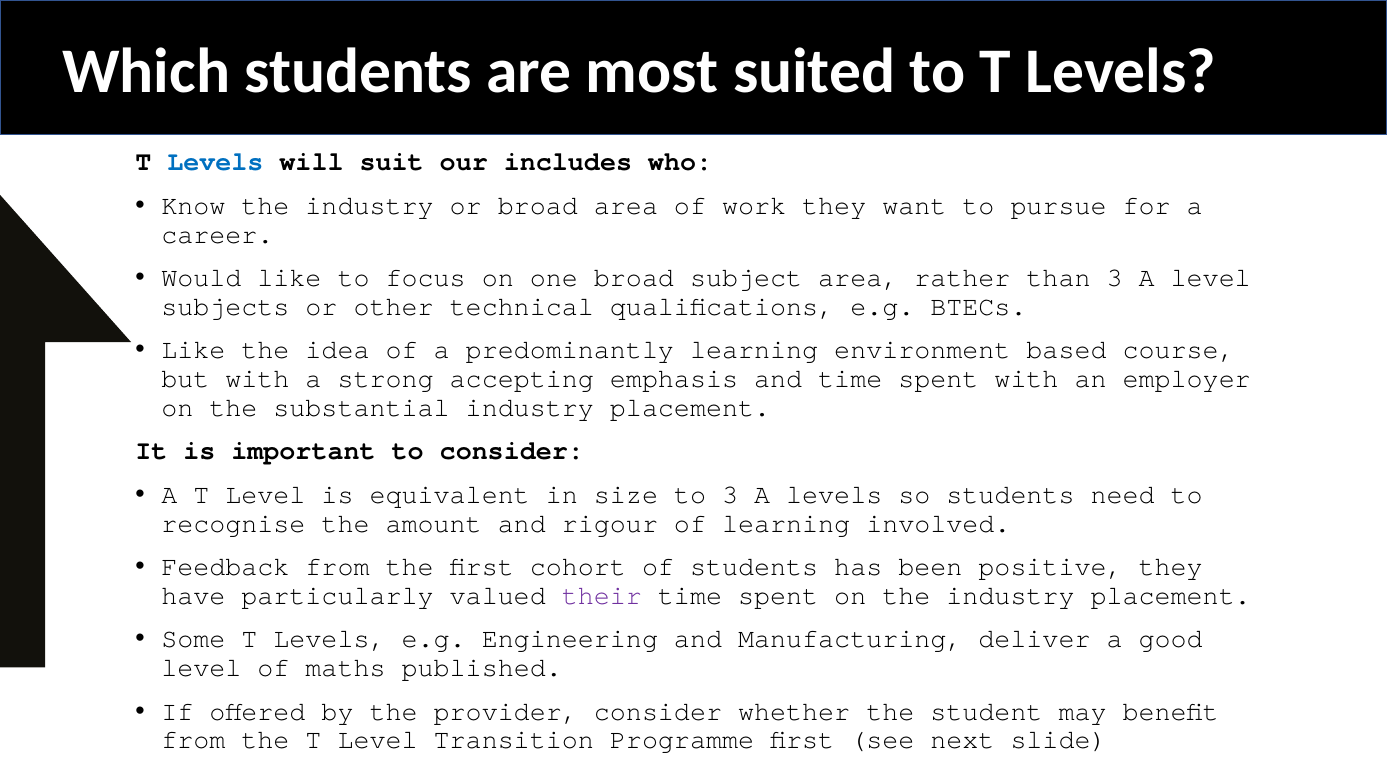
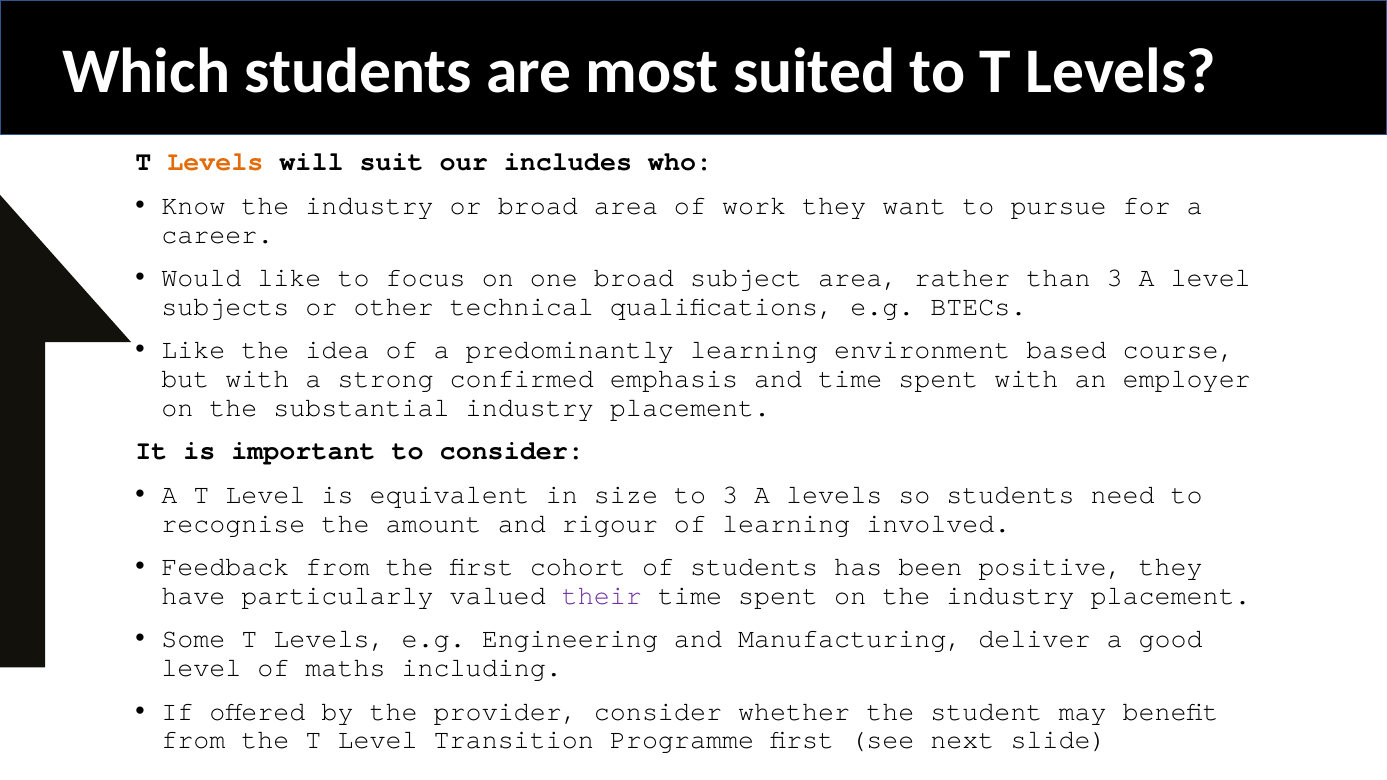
Levels colour: blue -> orange (215, 162)
accepting: accepting -> confirmed (522, 379)
published: published -> including (482, 668)
